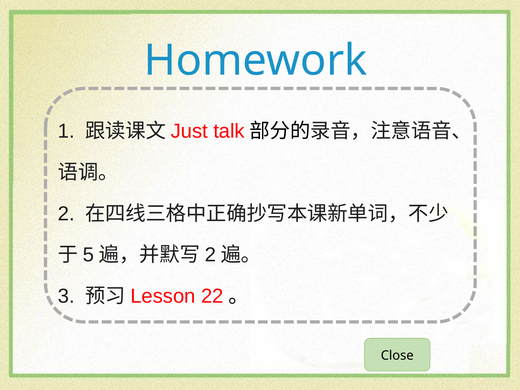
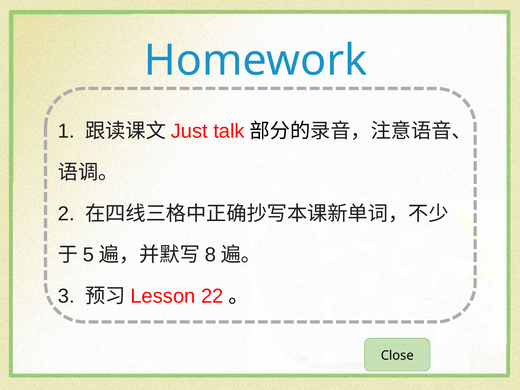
2: 2 -> 8 (210, 255)
